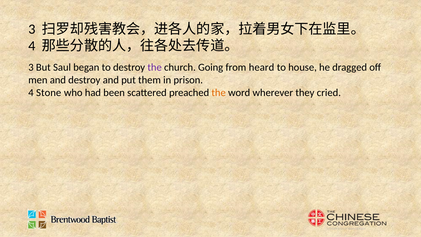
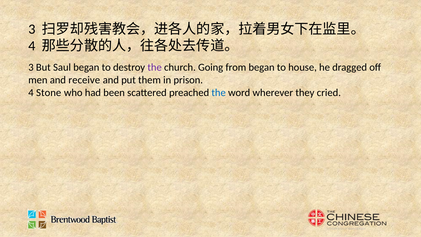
from heard: heard -> began (262, 67)
and destroy: destroy -> receive (84, 80)
the colour: orange -> blue (219, 93)
